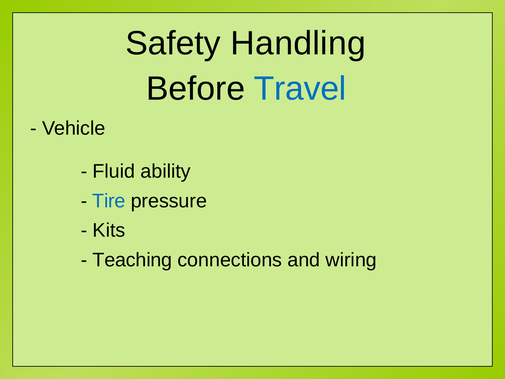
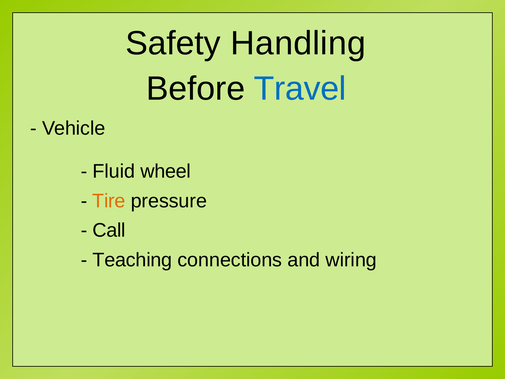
ability: ability -> wheel (166, 171)
Tire colour: blue -> orange (109, 201)
Kits: Kits -> Call (109, 230)
